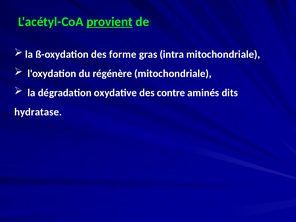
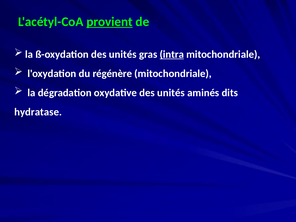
ß-oxydation des forme: forme -> unités (123, 54)
intra underline: none -> present (172, 54)
oxydative des contre: contre -> unités (171, 93)
